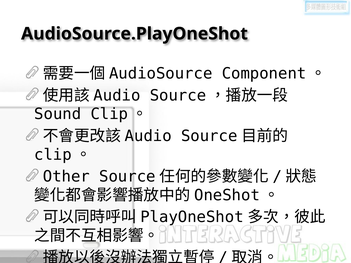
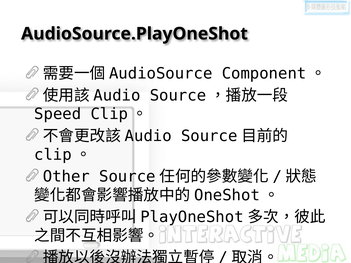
Sound: Sound -> Speed (58, 114)
